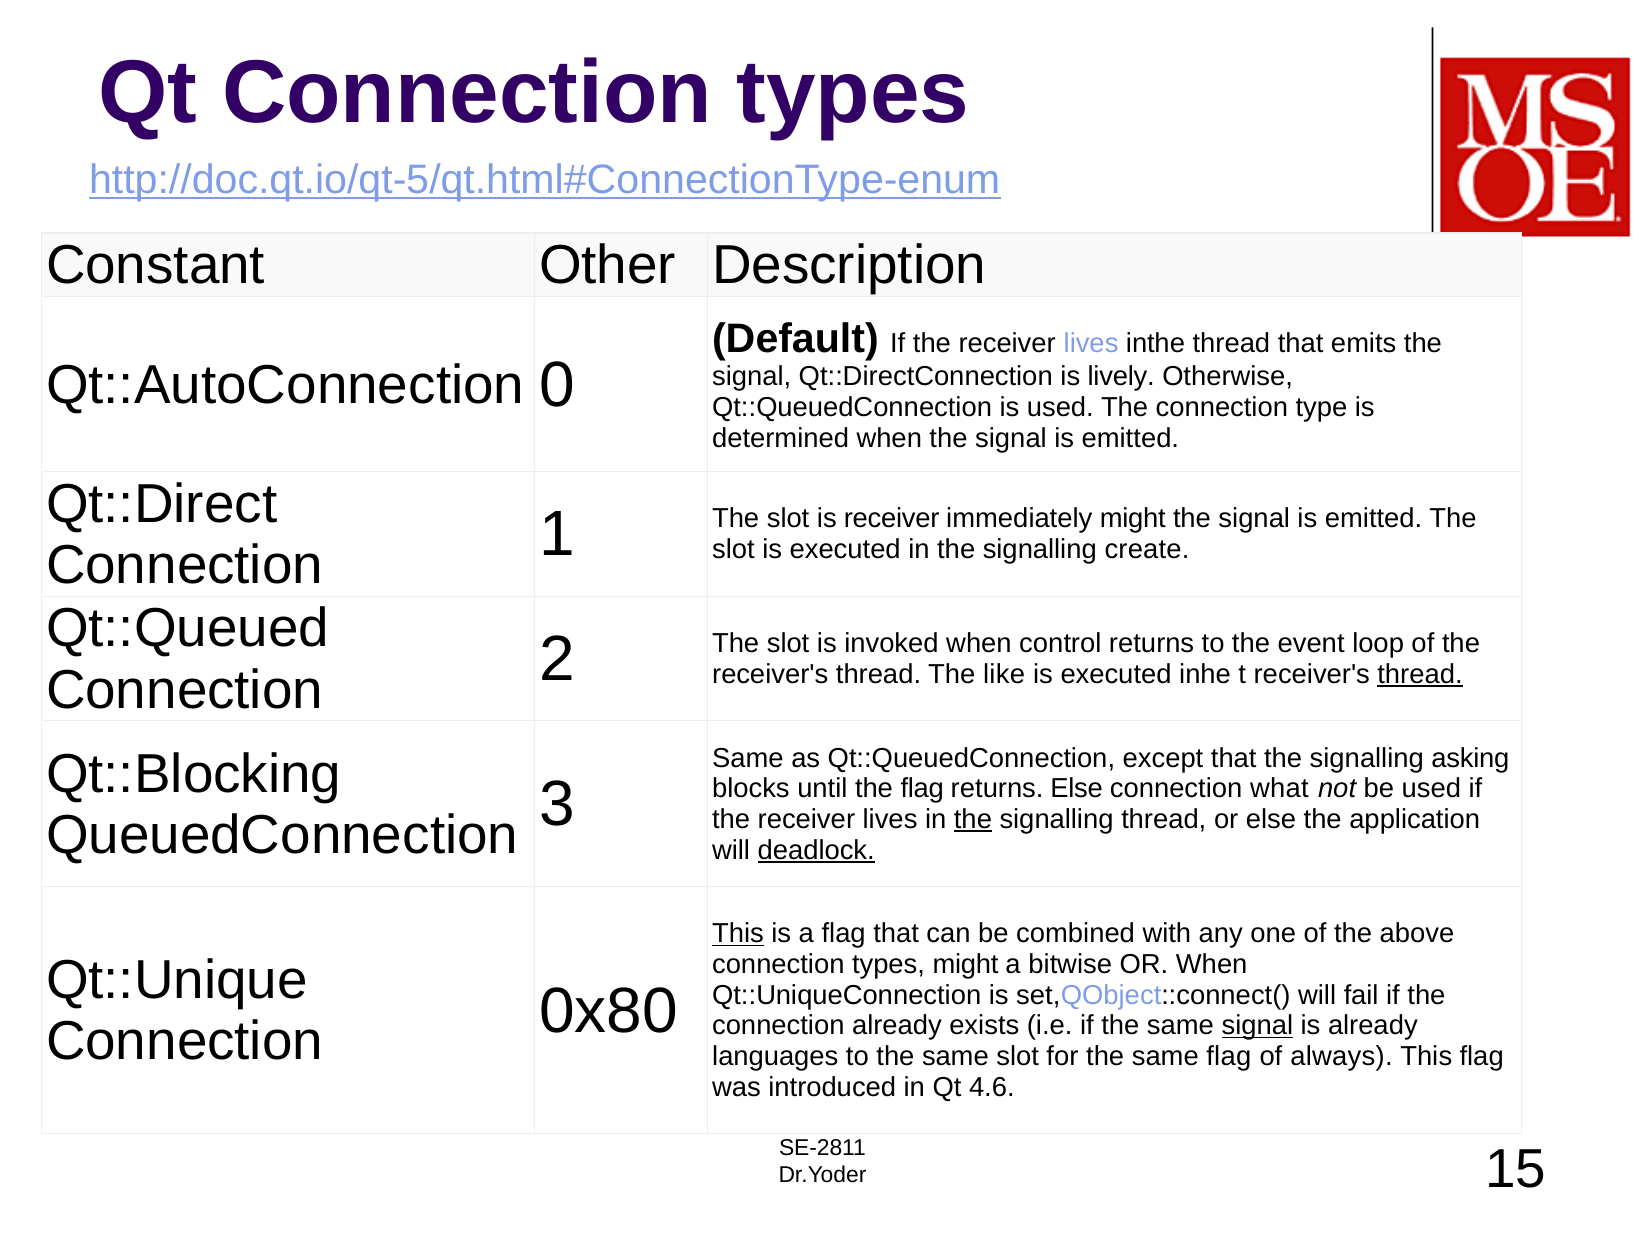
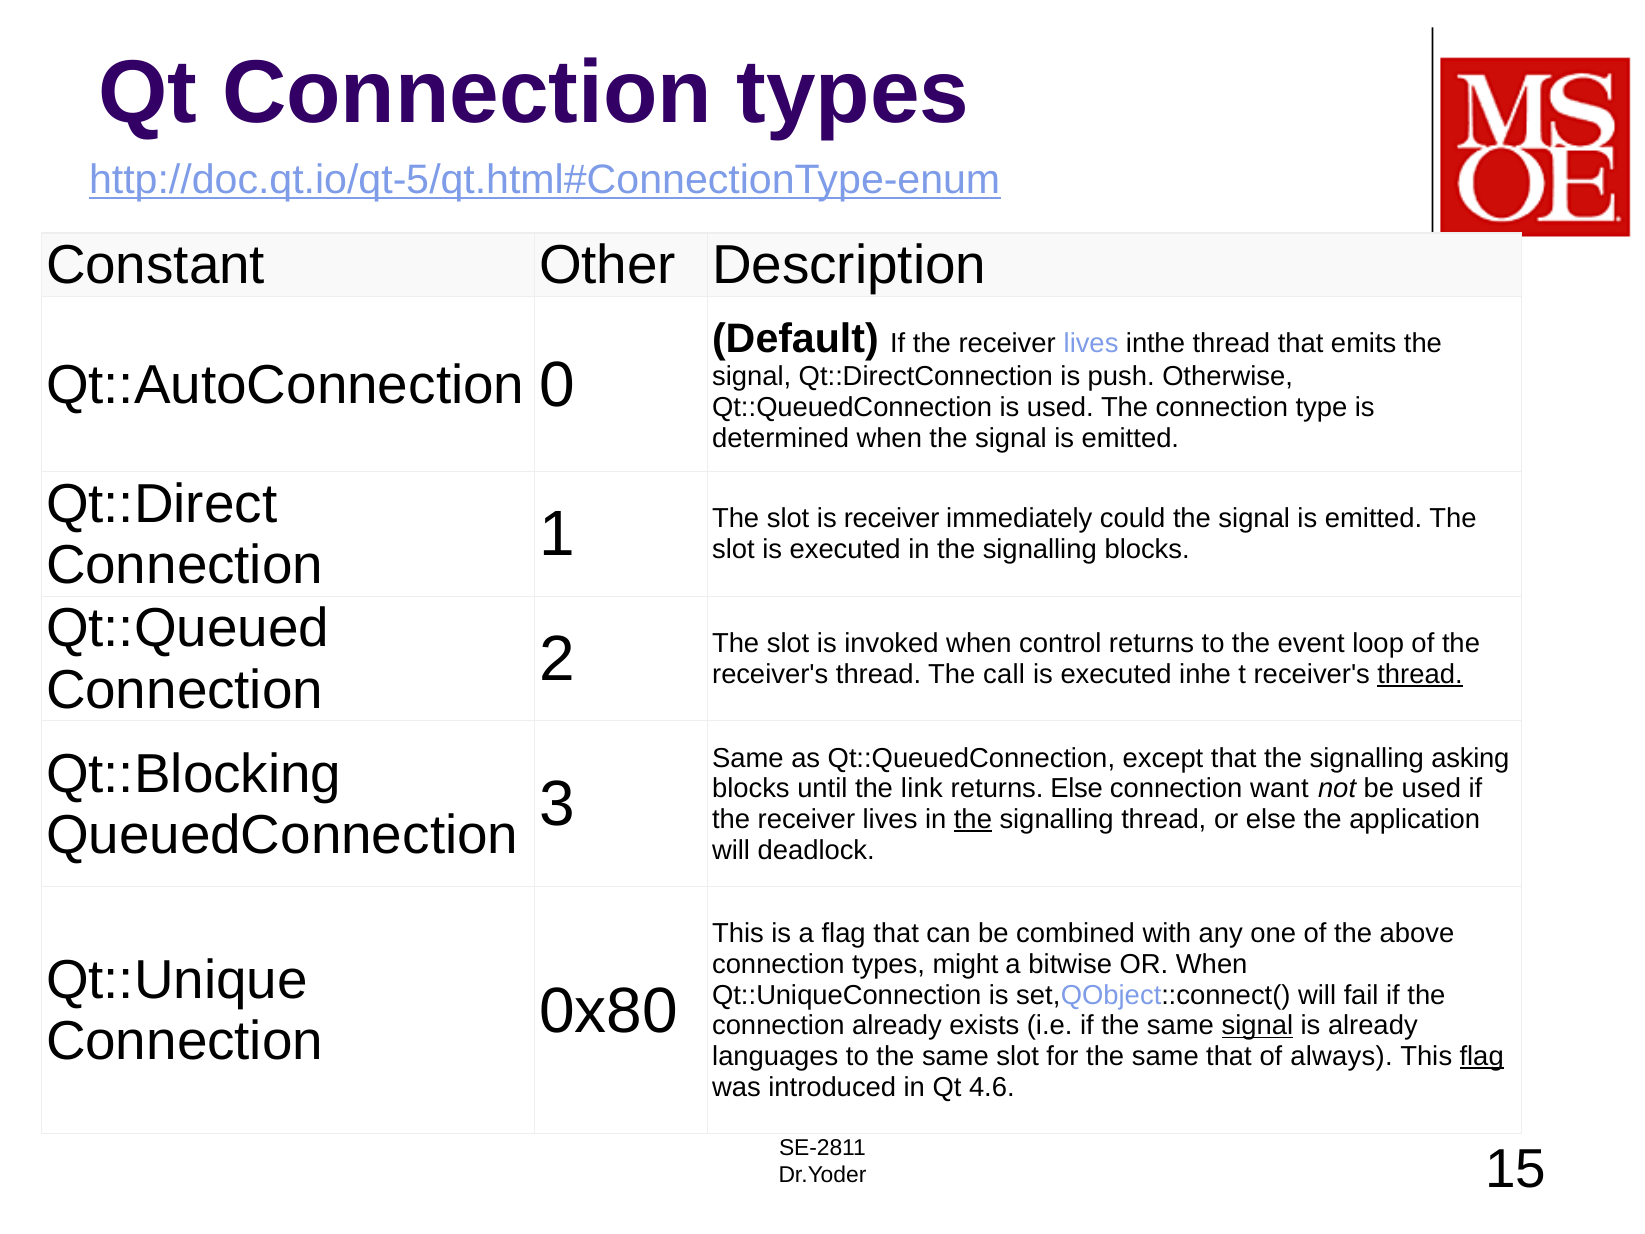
lively: lively -> push (1121, 377)
signalling create: create -> blocks (1147, 549)
immediately might: might -> could (1133, 519)
like: like -> call (1004, 674)
the flag: flag -> link (922, 789)
what: what -> want (1279, 789)
deadlock underline: present -> none (816, 850)
This underline: present -> none (738, 933)
same flag: flag -> that (1229, 1056)
flag underline: none -> present (1482, 1056)
